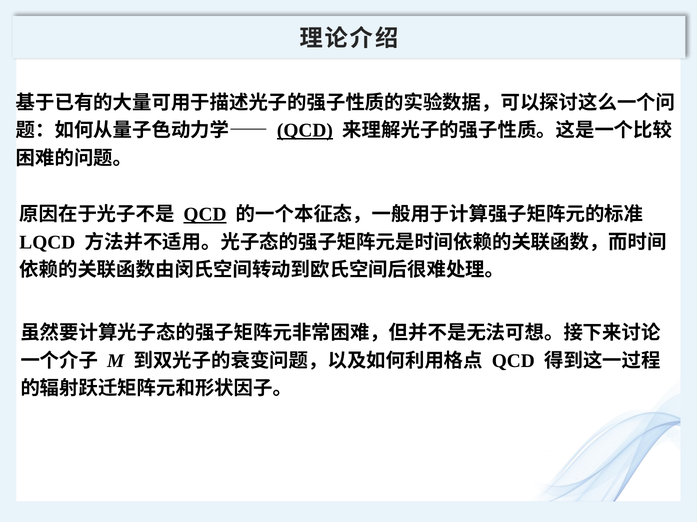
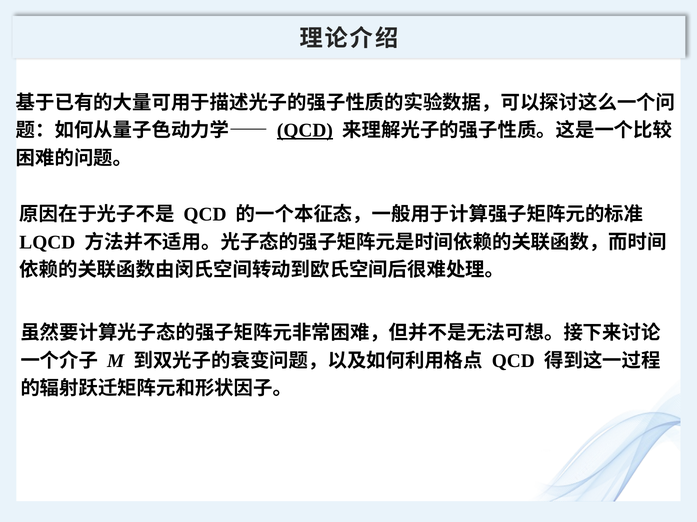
QCD underline: present -> none (205, 215)
